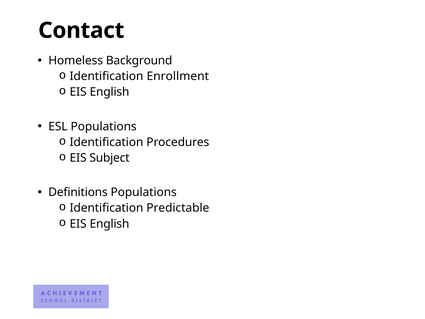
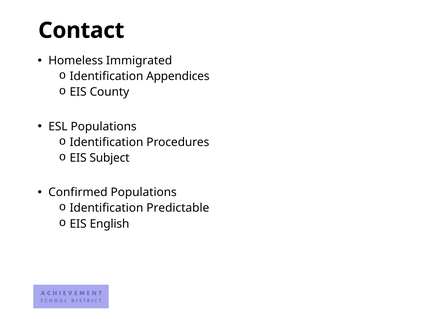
Background: Background -> Immigrated (139, 61)
Enrollment: Enrollment -> Appendices (178, 76)
English: English -> County (109, 92)
Definitions: Definitions -> Confirmed (78, 192)
